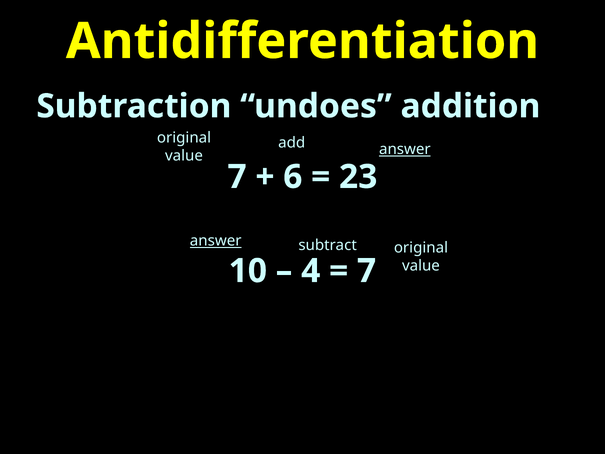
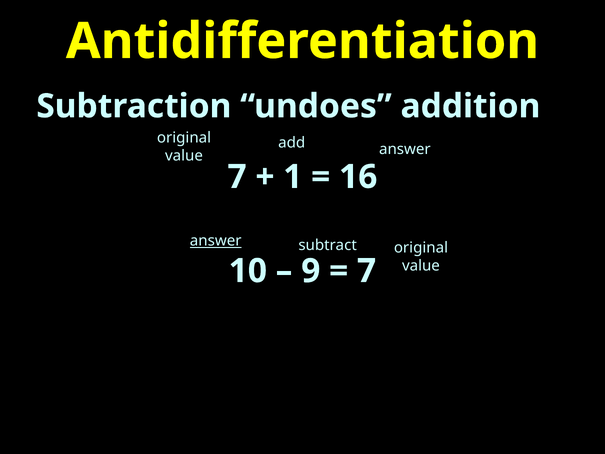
answer underline: present -> none (405, 149)
6: 6 -> 1 (293, 177)
23: 23 -> 16 (358, 177)
4: 4 -> 9 (311, 271)
